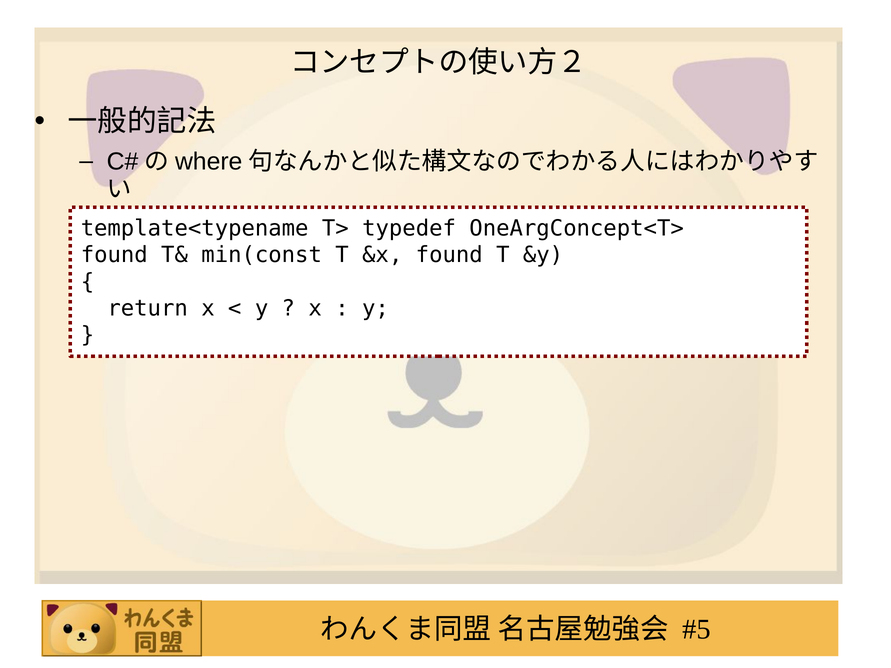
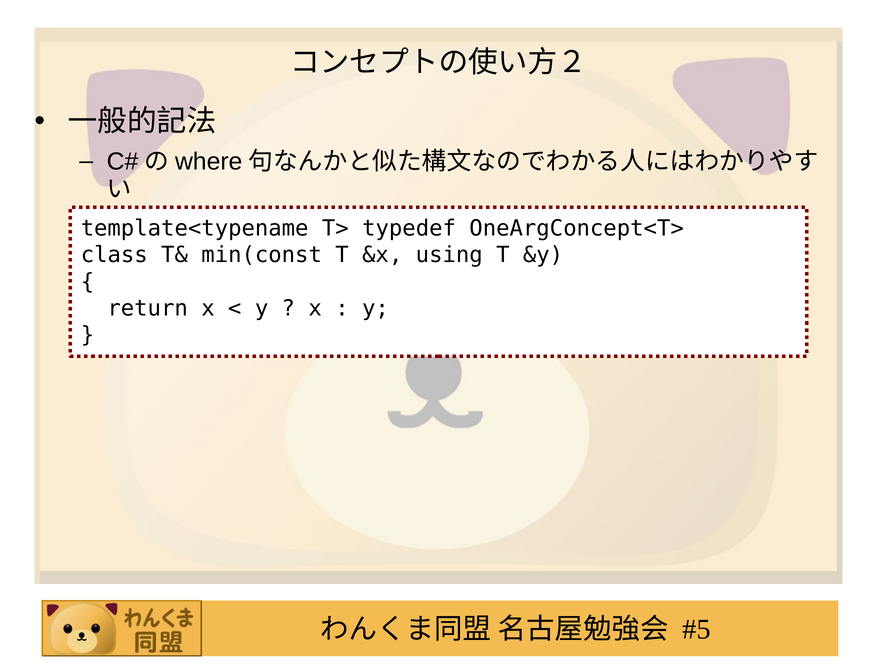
found: found -> class (114, 255)
&x found: found -> using (449, 255)
